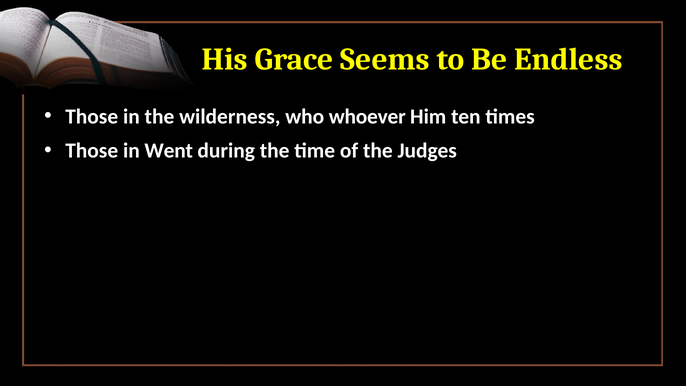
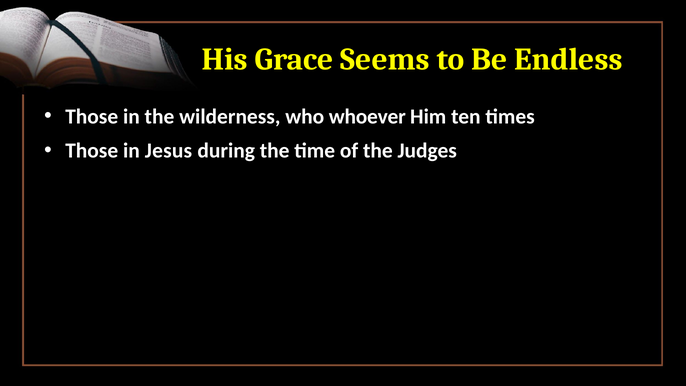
Went: Went -> Jesus (169, 151)
